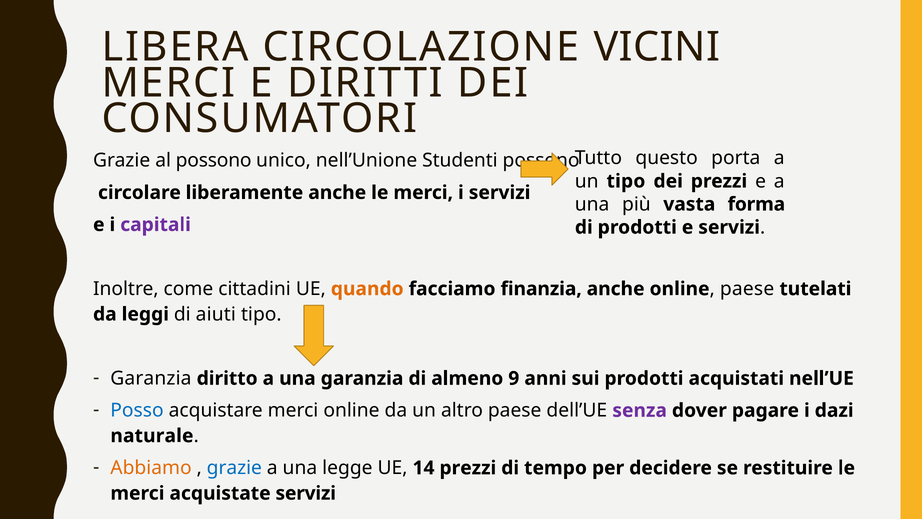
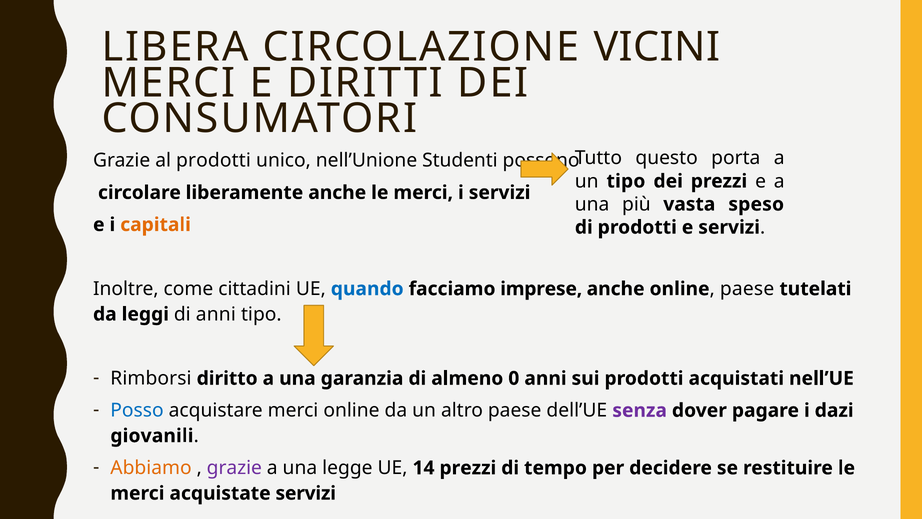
al possono: possono -> prodotti (213, 160)
forma: forma -> speso (756, 204)
capitali colour: purple -> orange (156, 225)
quando colour: orange -> blue (367, 289)
finanzia: finanzia -> imprese (541, 289)
di aiuti: aiuti -> anni (216, 314)
Garanzia: Garanzia -> Rimborsi (151, 378)
9: 9 -> 0 (514, 378)
naturale: naturale -> giovanili (152, 436)
grazie colour: blue -> purple (234, 468)
